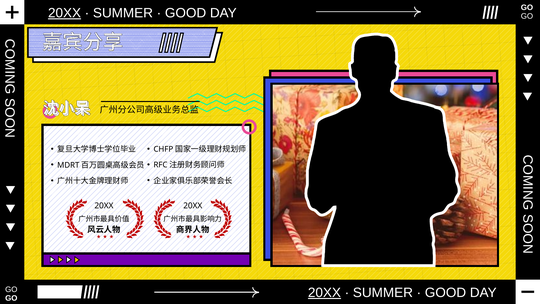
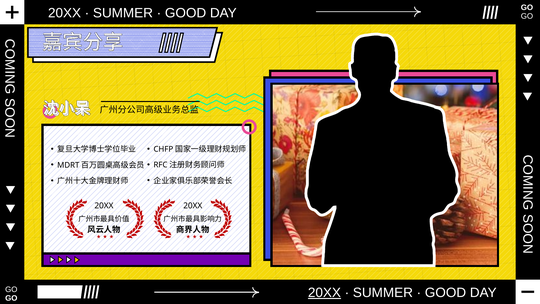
20XX underline: present -> none (65, 13)
